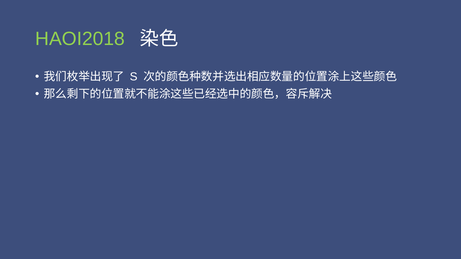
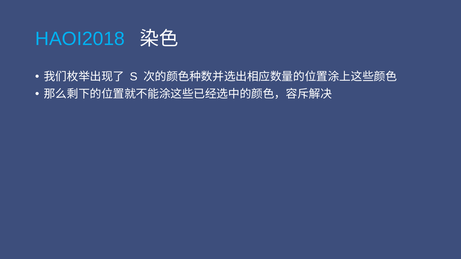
HAOI2018 colour: light green -> light blue (80, 39)
